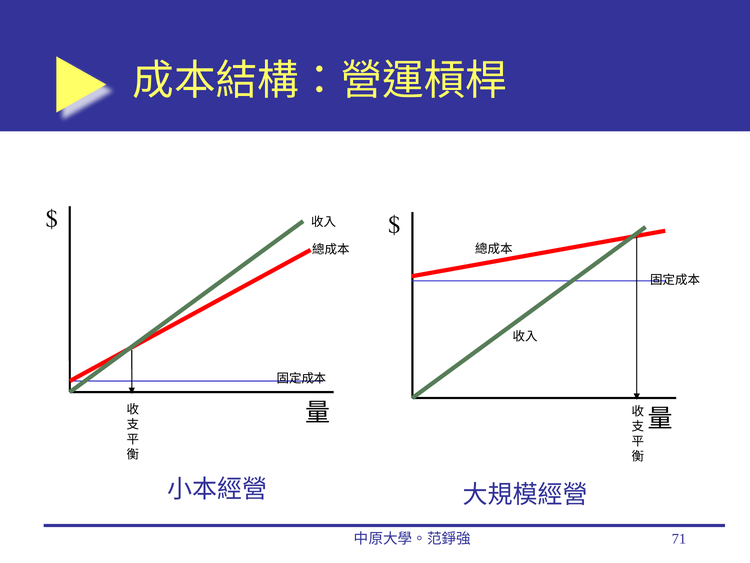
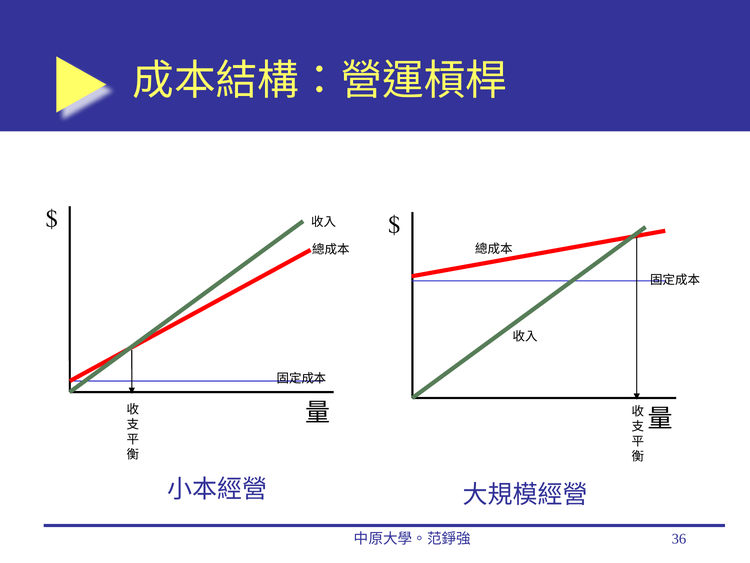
71: 71 -> 36 (679, 539)
